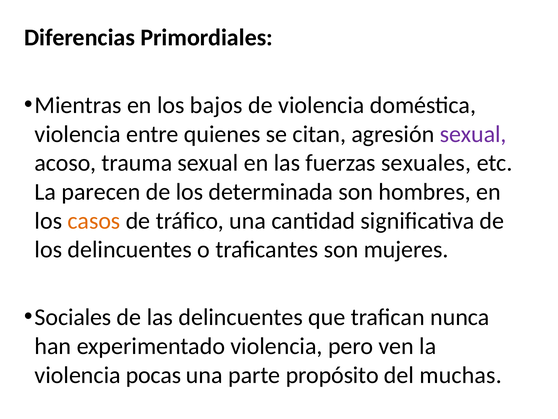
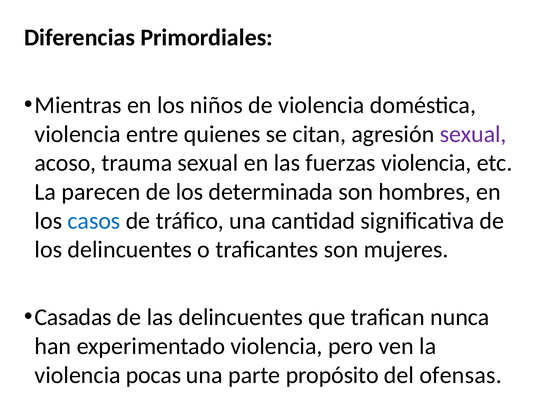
bajos: bajos -> niños (216, 105)
fuerzas sexuales: sexuales -> violencia (426, 163)
casos colour: orange -> blue (94, 220)
Sociales: Sociales -> Casadas (73, 317)
muchas: muchas -> ofensas (461, 375)
